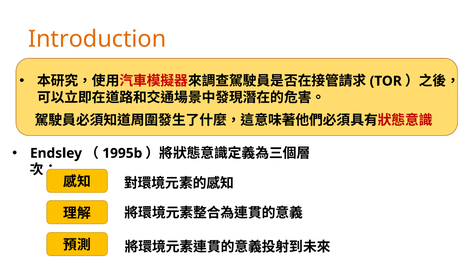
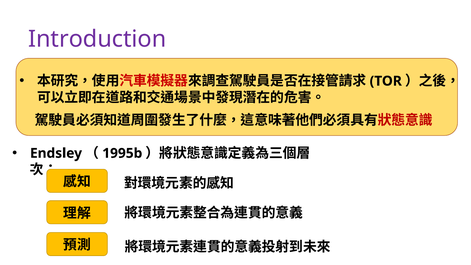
Introduction colour: orange -> purple (97, 39)
